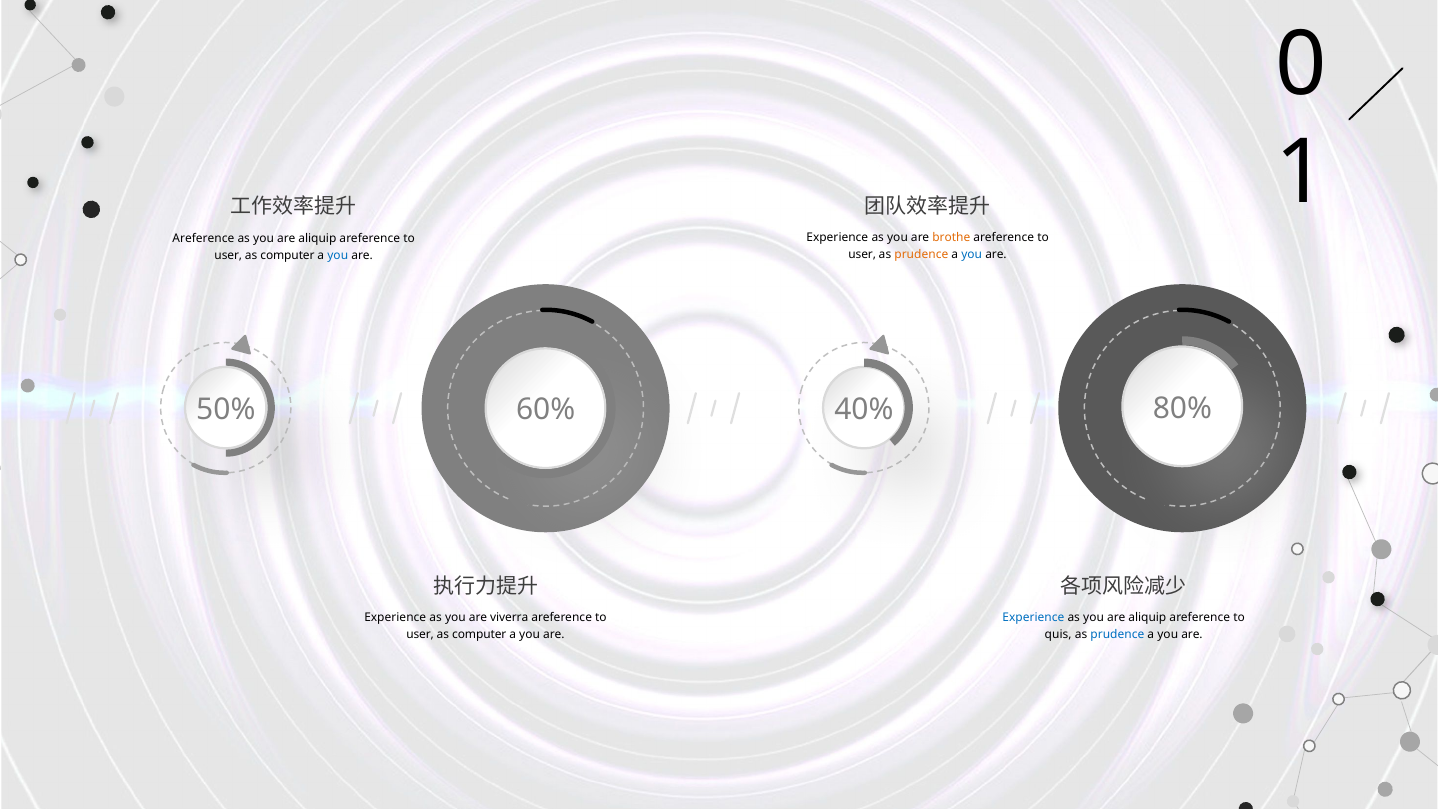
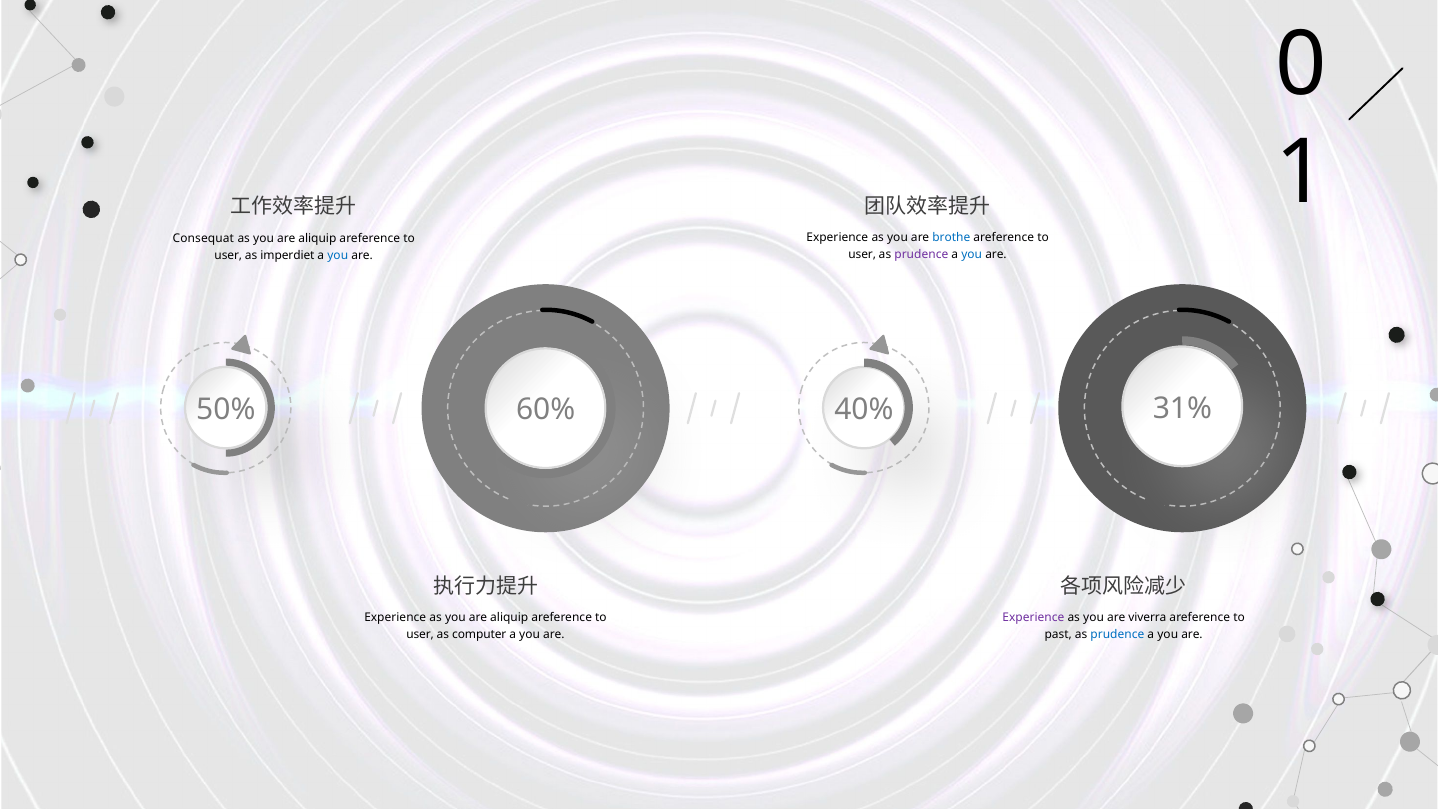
brothe colour: orange -> blue (951, 237)
Areference: Areference -> Consequat (203, 239)
prudence colour: orange -> purple (921, 255)
computer: computer -> imperdiet (287, 256)
80%: 80% -> 31% (1182, 408)
viverra: viverra -> aliquip (509, 618)
Experience colour: blue -> purple (1033, 618)
aliquip: aliquip -> viverra (1147, 618)
quis: quis -> past (1058, 635)
